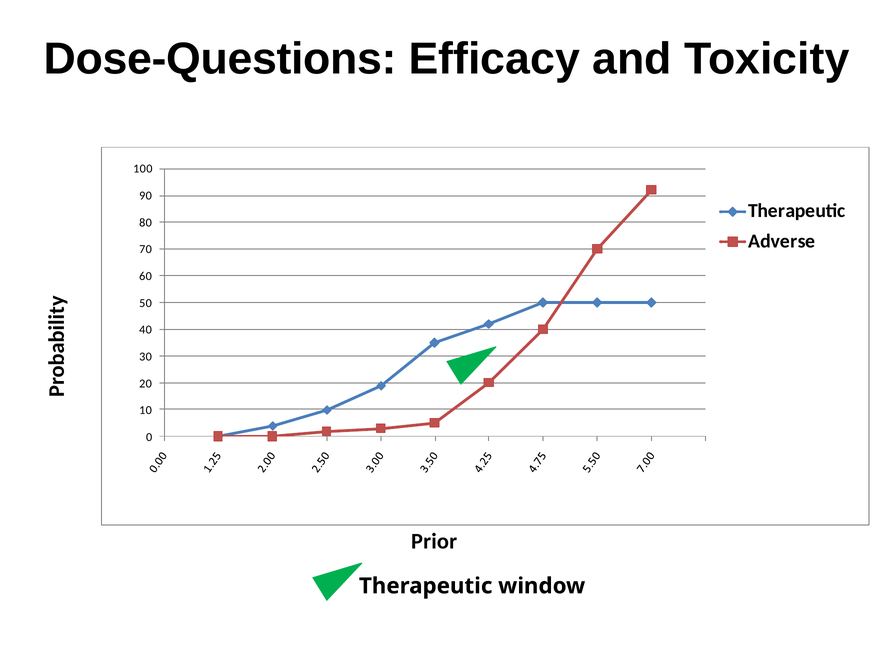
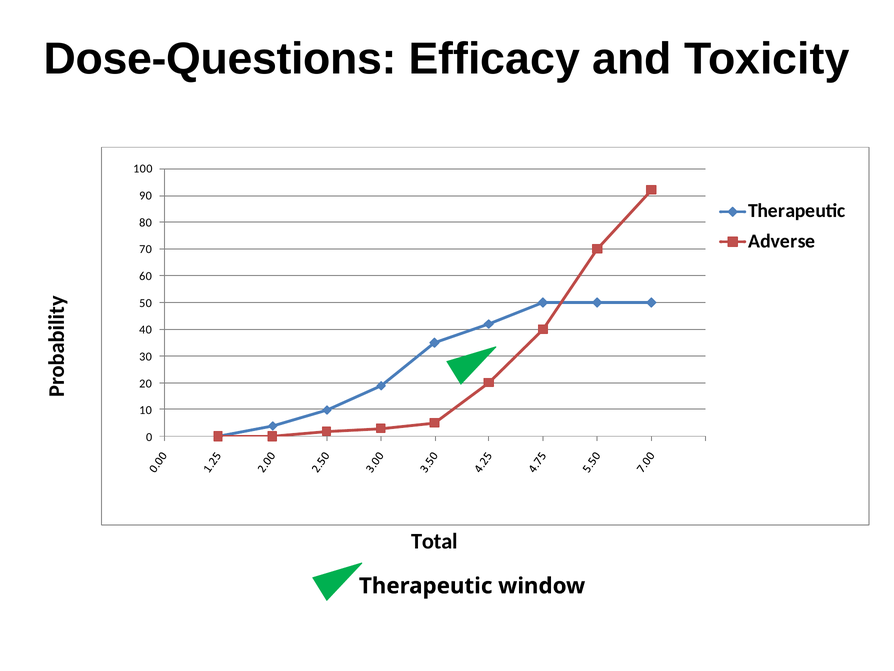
Prior: Prior -> Total (434, 541)
